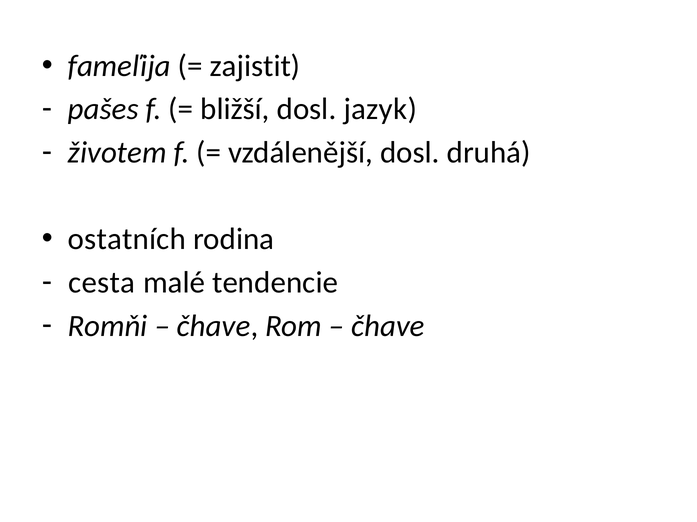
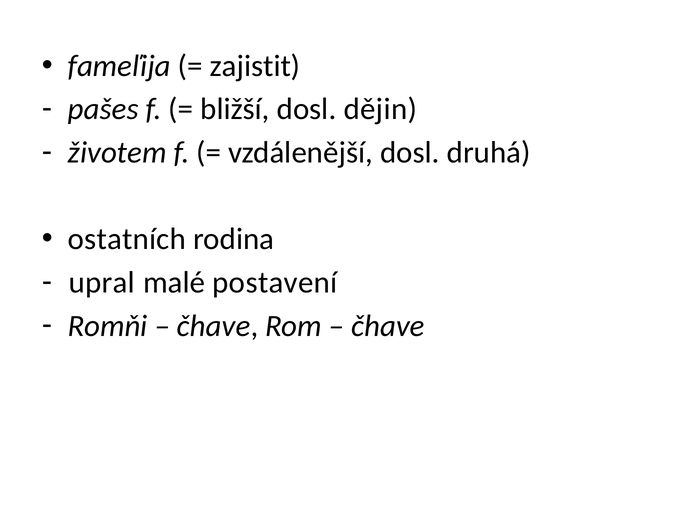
jazyk: jazyk -> dějin (380, 109)
cesta: cesta -> upral (102, 283)
tendencie: tendencie -> postavení (275, 283)
